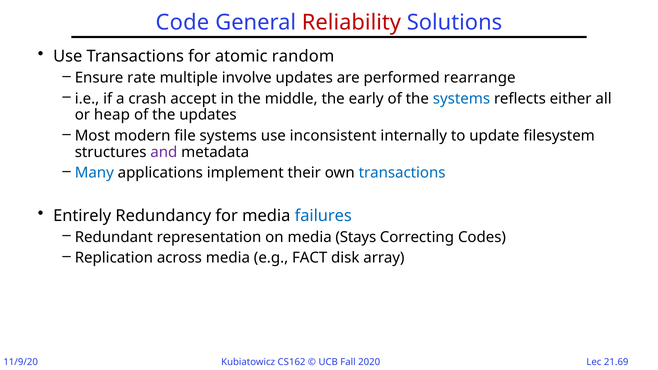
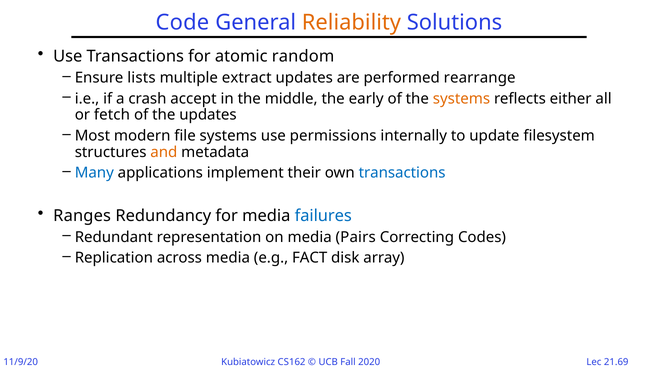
Reliability colour: red -> orange (351, 22)
rate: rate -> lists (141, 78)
involve: involve -> extract (247, 78)
systems colour: blue -> orange (461, 99)
heap: heap -> fetch (112, 115)
inconsistent: inconsistent -> permissions (333, 136)
and colour: purple -> orange (164, 152)
Entirely: Entirely -> Ranges (82, 216)
Stays: Stays -> Pairs (356, 237)
